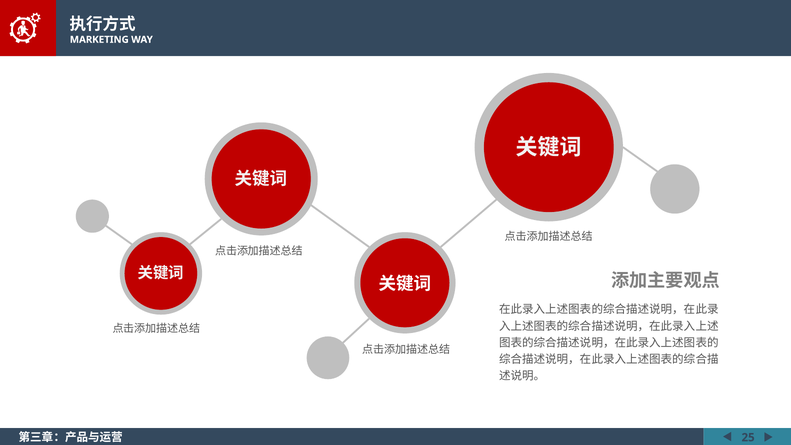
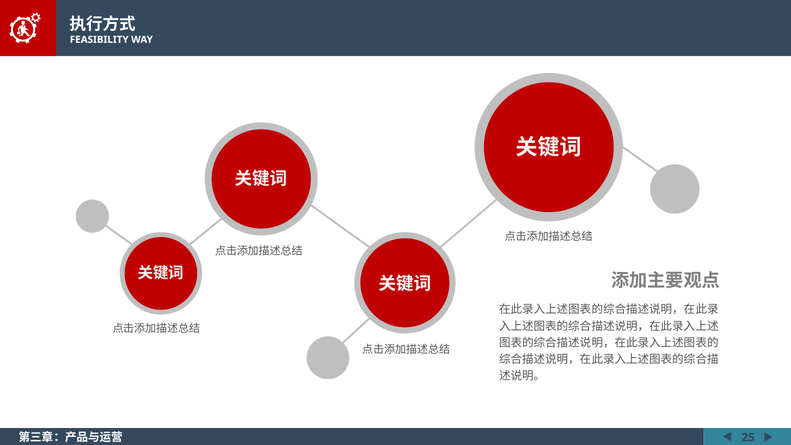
MARKETING: MARKETING -> FEASIBILITY (99, 40)
